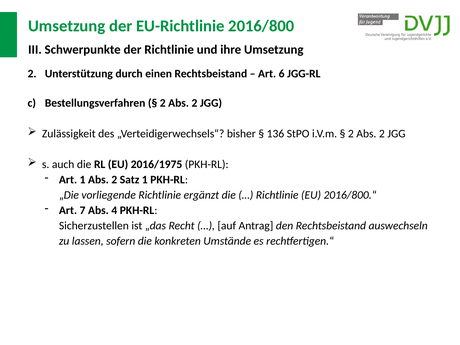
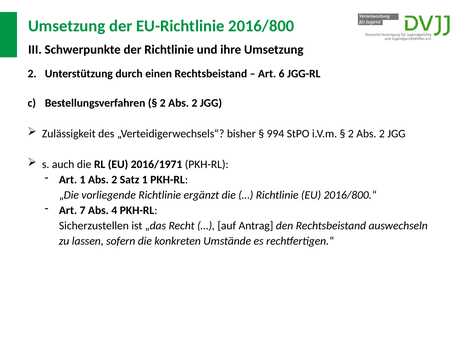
136: 136 -> 994 (275, 134)
2016/1975: 2016/1975 -> 2016/1971 (157, 164)
